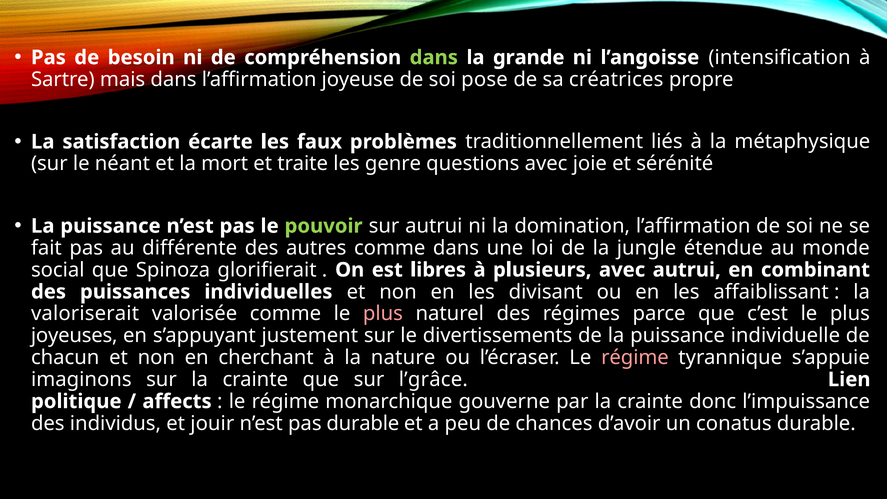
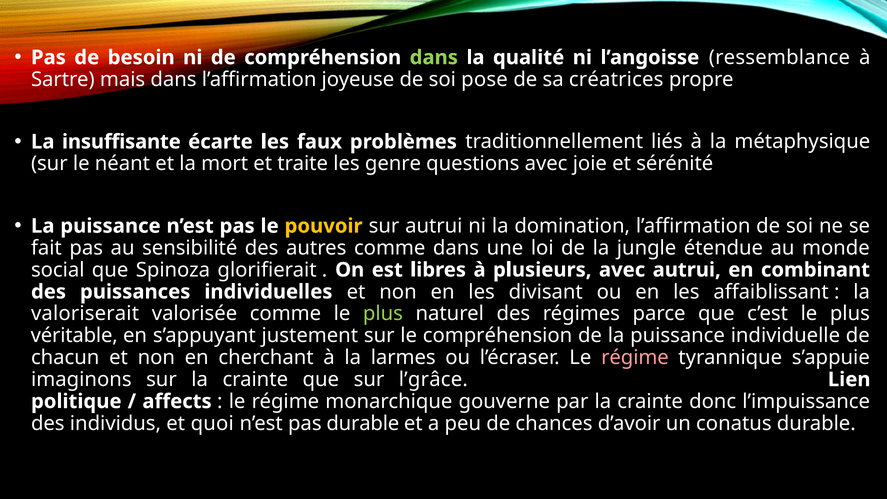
grande: grande -> qualité (529, 57)
intensification: intensification -> ressemblance (779, 57)
satisfaction: satisfaction -> insuffisante (121, 142)
pouvoir colour: light green -> yellow (324, 226)
différente: différente -> sensibilité (190, 248)
plus colour: pink -> light green (383, 314)
joyeuses: joyeuses -> véritable (74, 336)
le divertissements: divertissements -> compréhension (498, 336)
nature: nature -> larmes (403, 358)
jouir: jouir -> quoi (212, 423)
